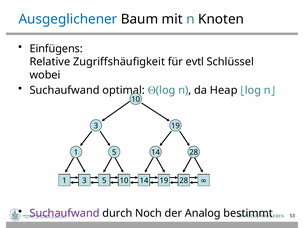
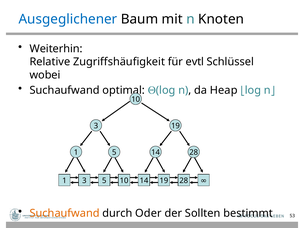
Einfügens: Einfügens -> Weiterhin (56, 49)
Suchaufwand colour: purple -> orange (65, 213)
Noch: Noch -> Oder (148, 213)
Analog: Analog -> Sollten (203, 213)
